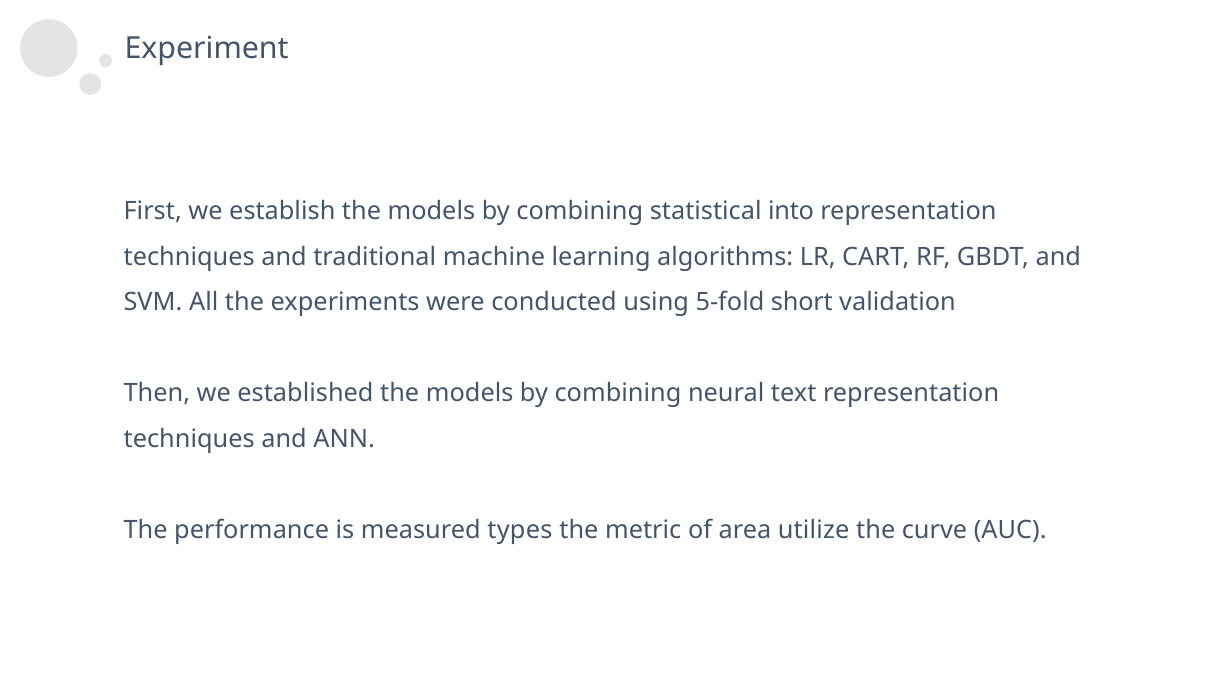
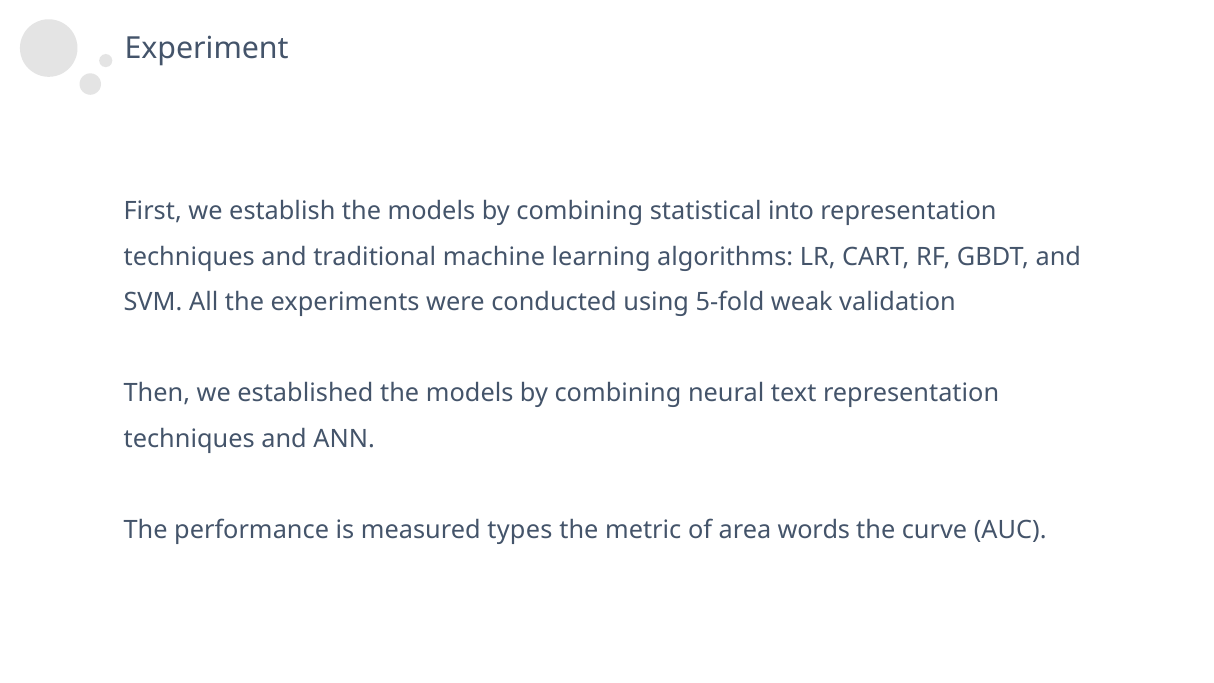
short: short -> weak (802, 303)
utilize: utilize -> words (814, 530)
